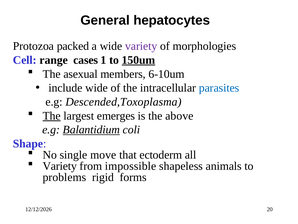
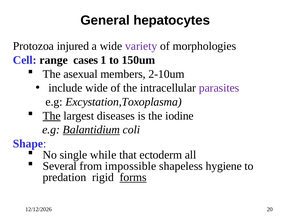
packed: packed -> injured (73, 46)
150um underline: present -> none (138, 60)
6-10um: 6-10um -> 2-10um (167, 74)
parasites colour: blue -> purple (219, 88)
Descended,Toxoplasma: Descended,Toxoplasma -> Excystation,Toxoplasma (124, 102)
emerges: emerges -> diseases (116, 116)
above: above -> iodine (180, 116)
move: move -> while (103, 155)
Variety: Variety -> Several (60, 166)
animals: animals -> hygiene (224, 166)
problems: problems -> predation (64, 177)
forms underline: none -> present (133, 177)
